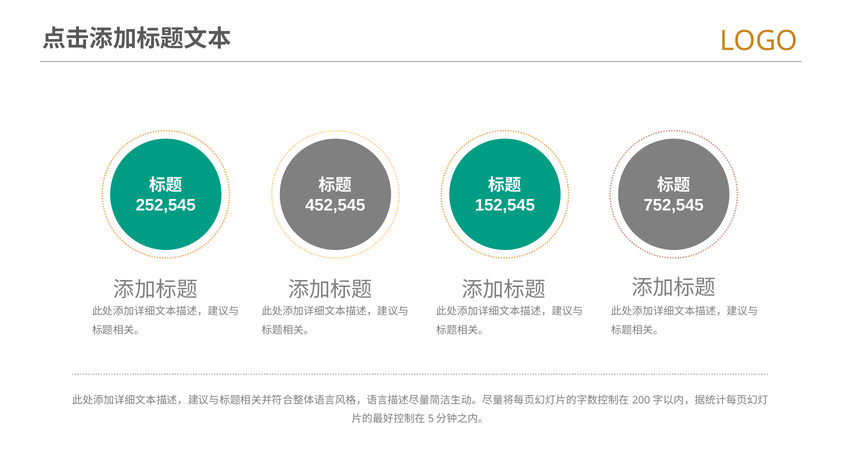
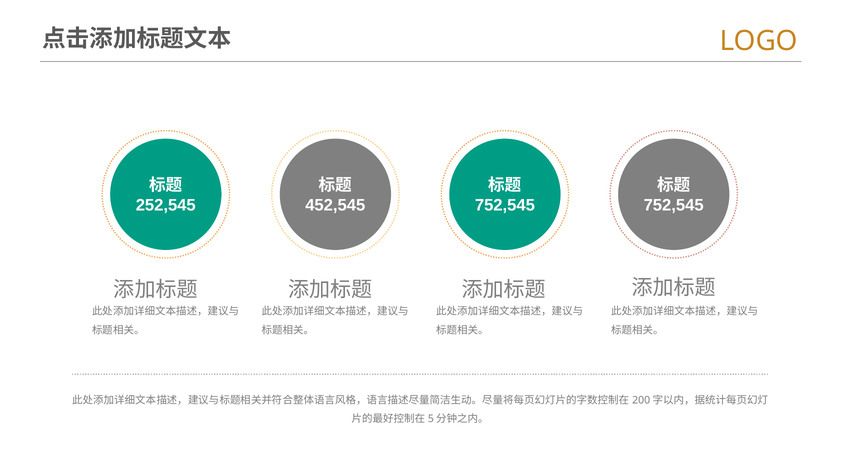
152,545: 152,545 -> 752,545 (505, 205)
